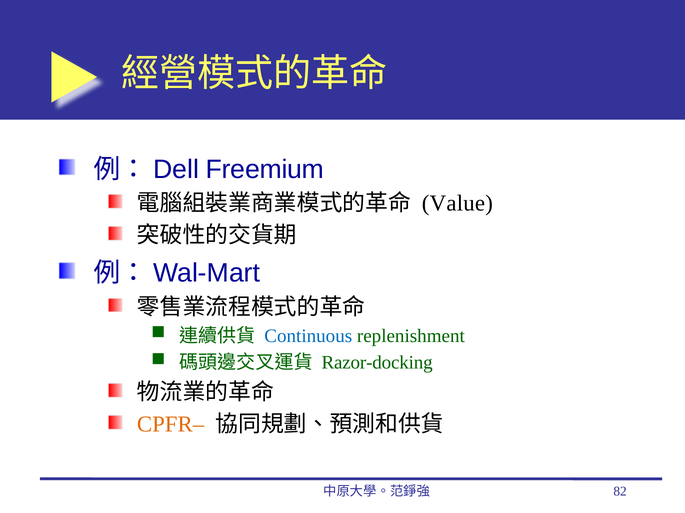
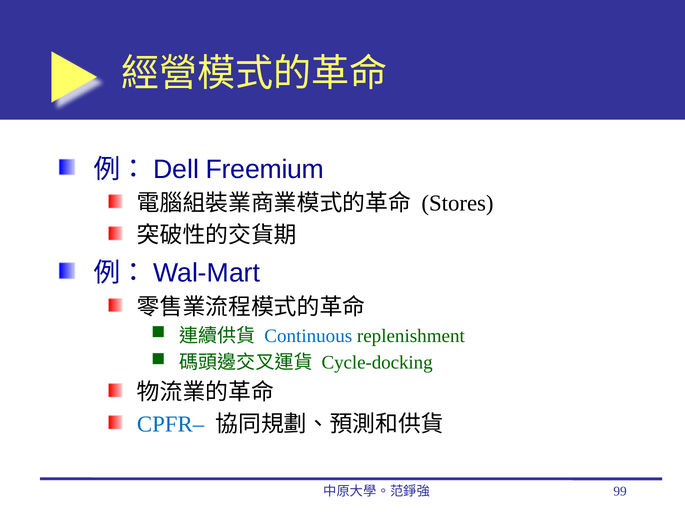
Value: Value -> Stores (458, 204)
Razor-docking: Razor-docking -> Cycle-docking (377, 363)
CPFR– colour: orange -> blue (171, 425)
82: 82 -> 99 (620, 492)
